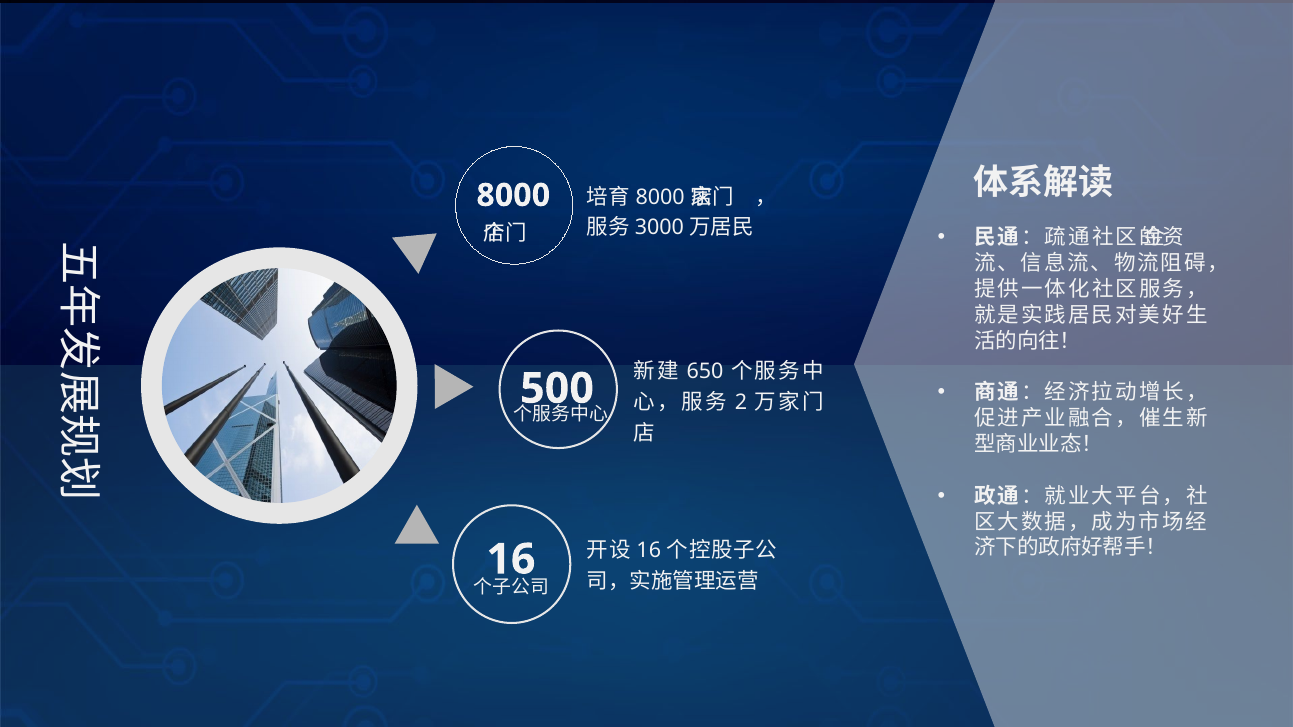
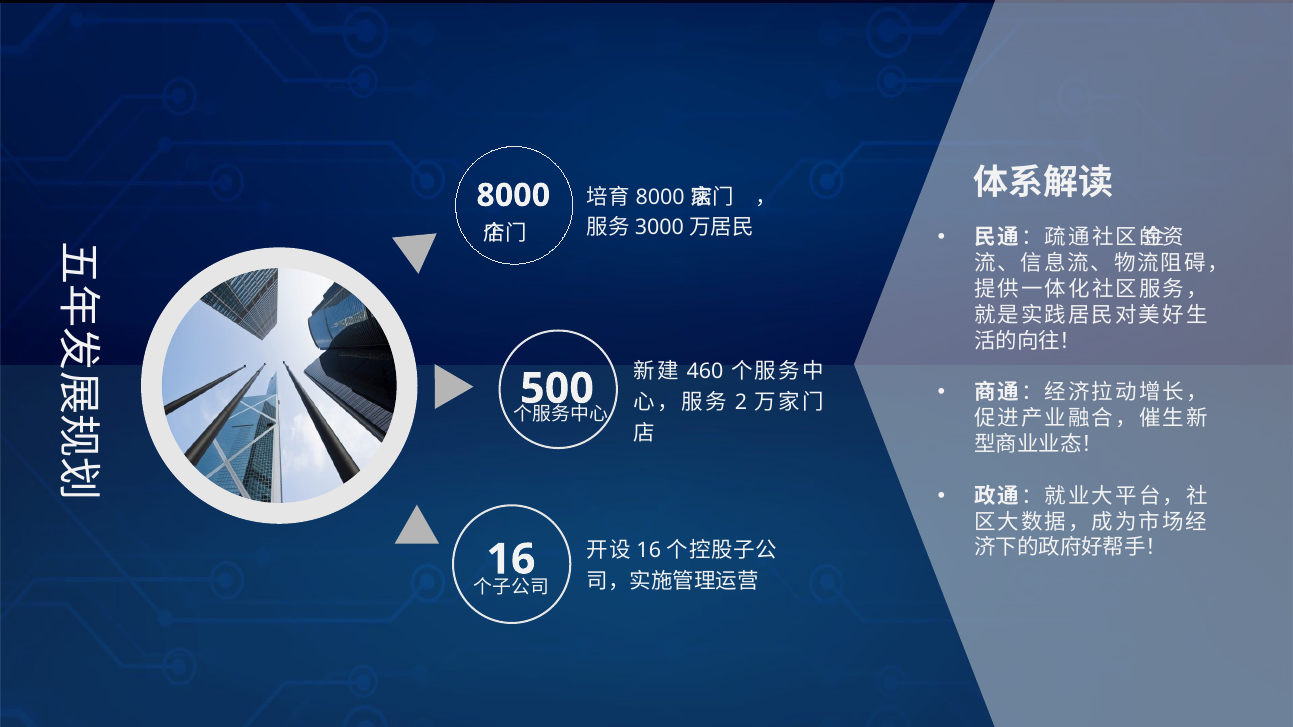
650: 650 -> 460 (705, 372)
